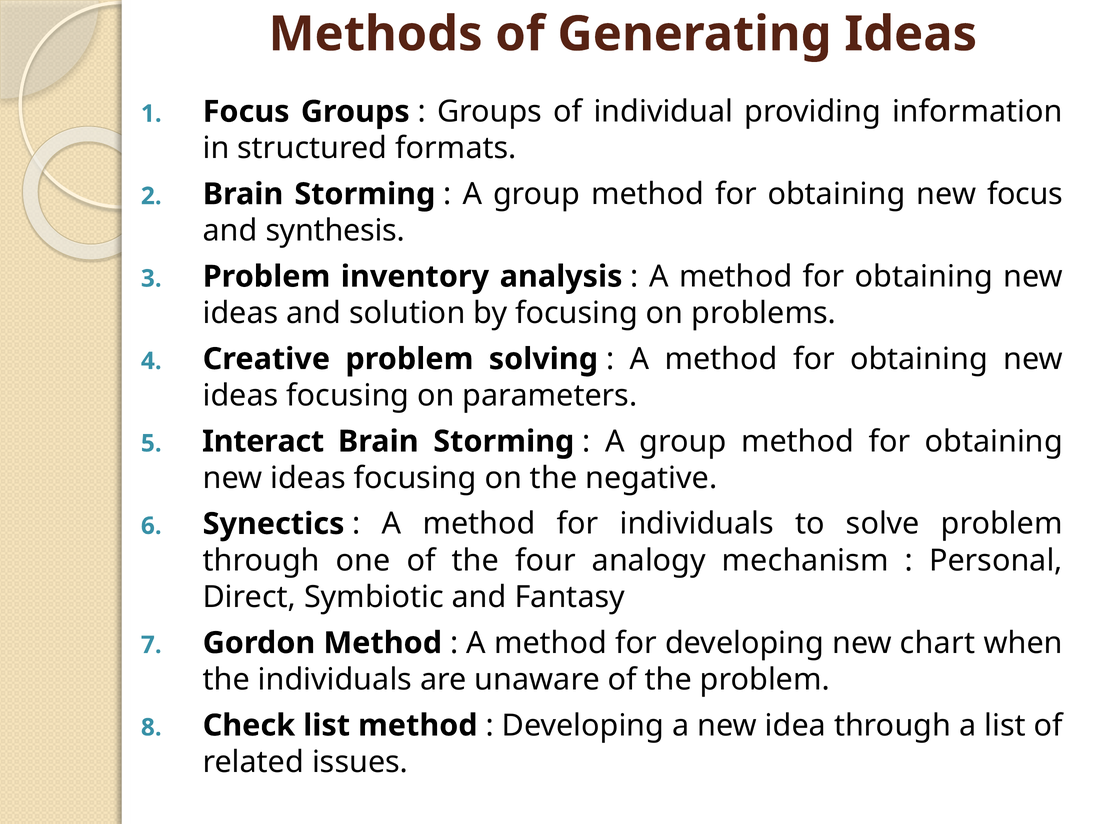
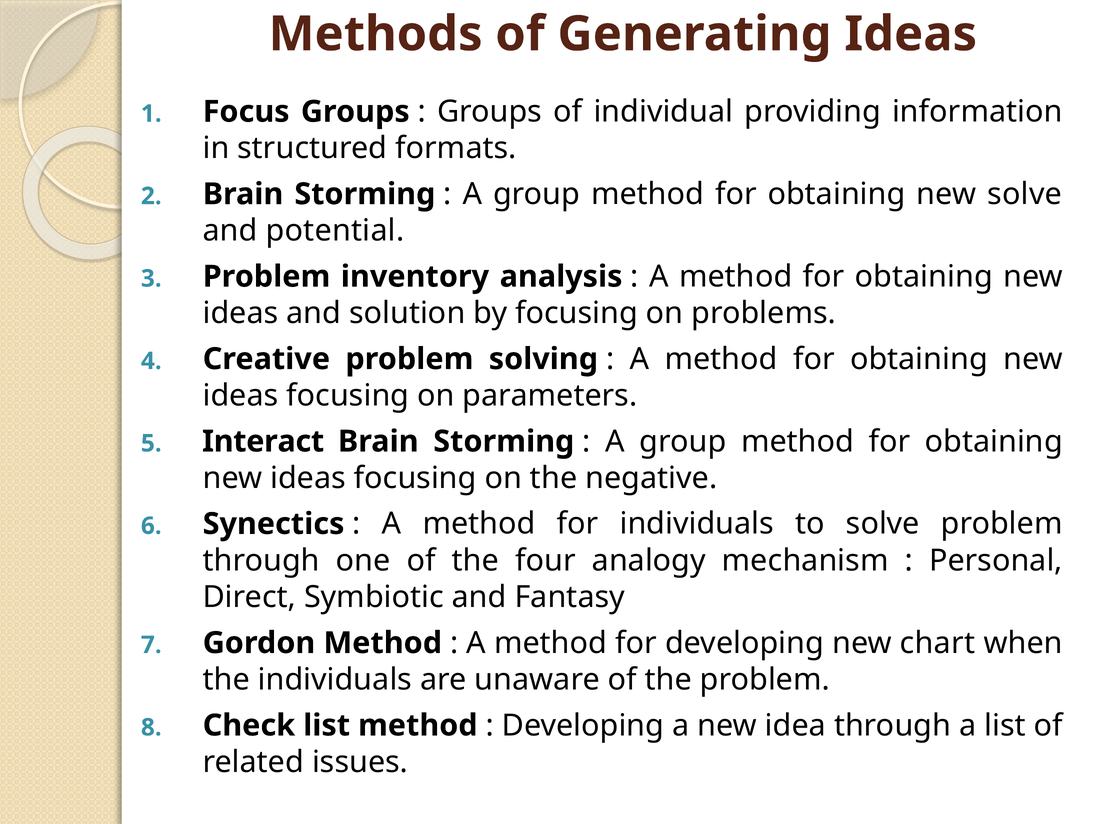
new focus: focus -> solve (1025, 194)
synthesis: synthesis -> potential (335, 231)
